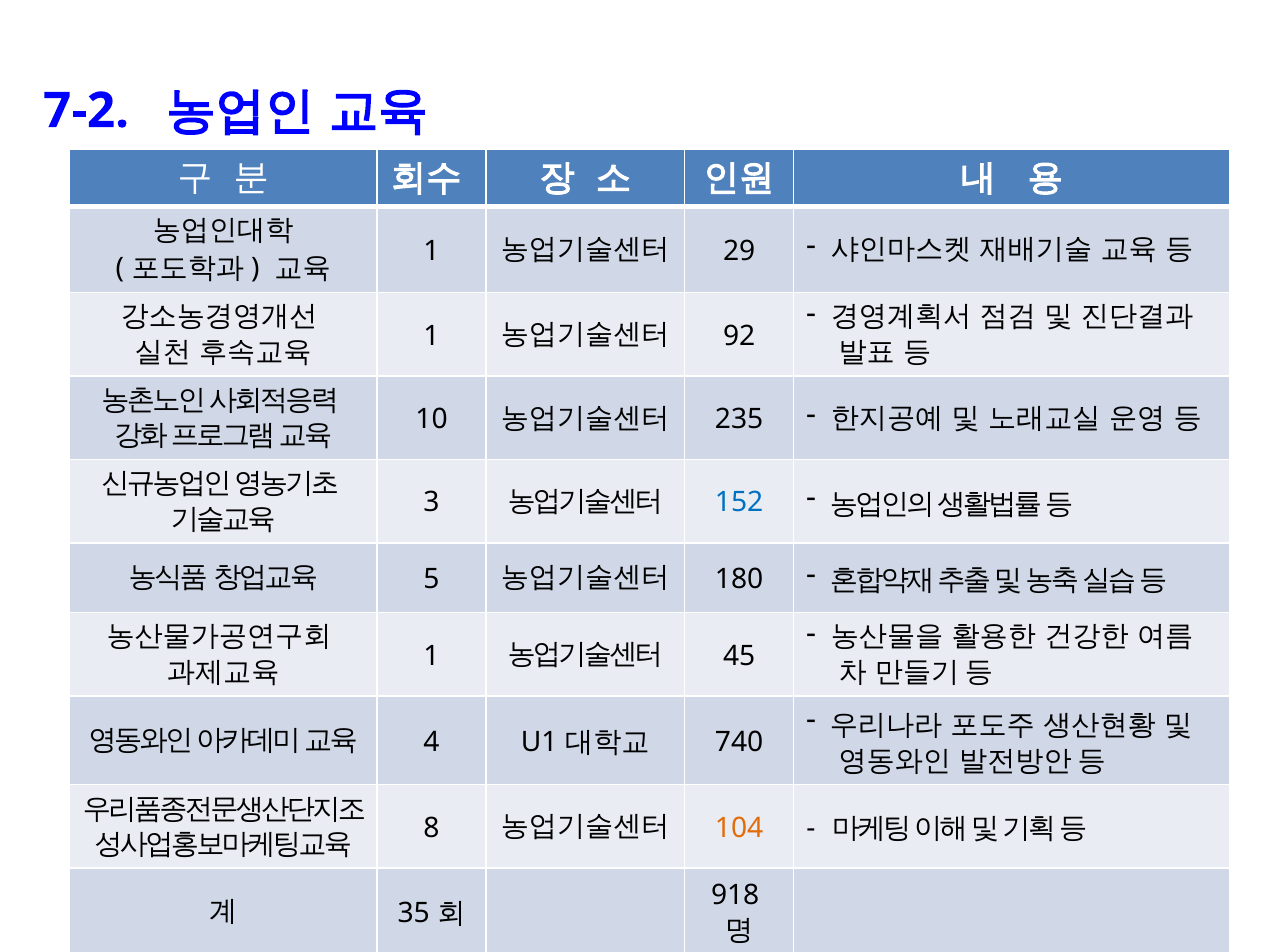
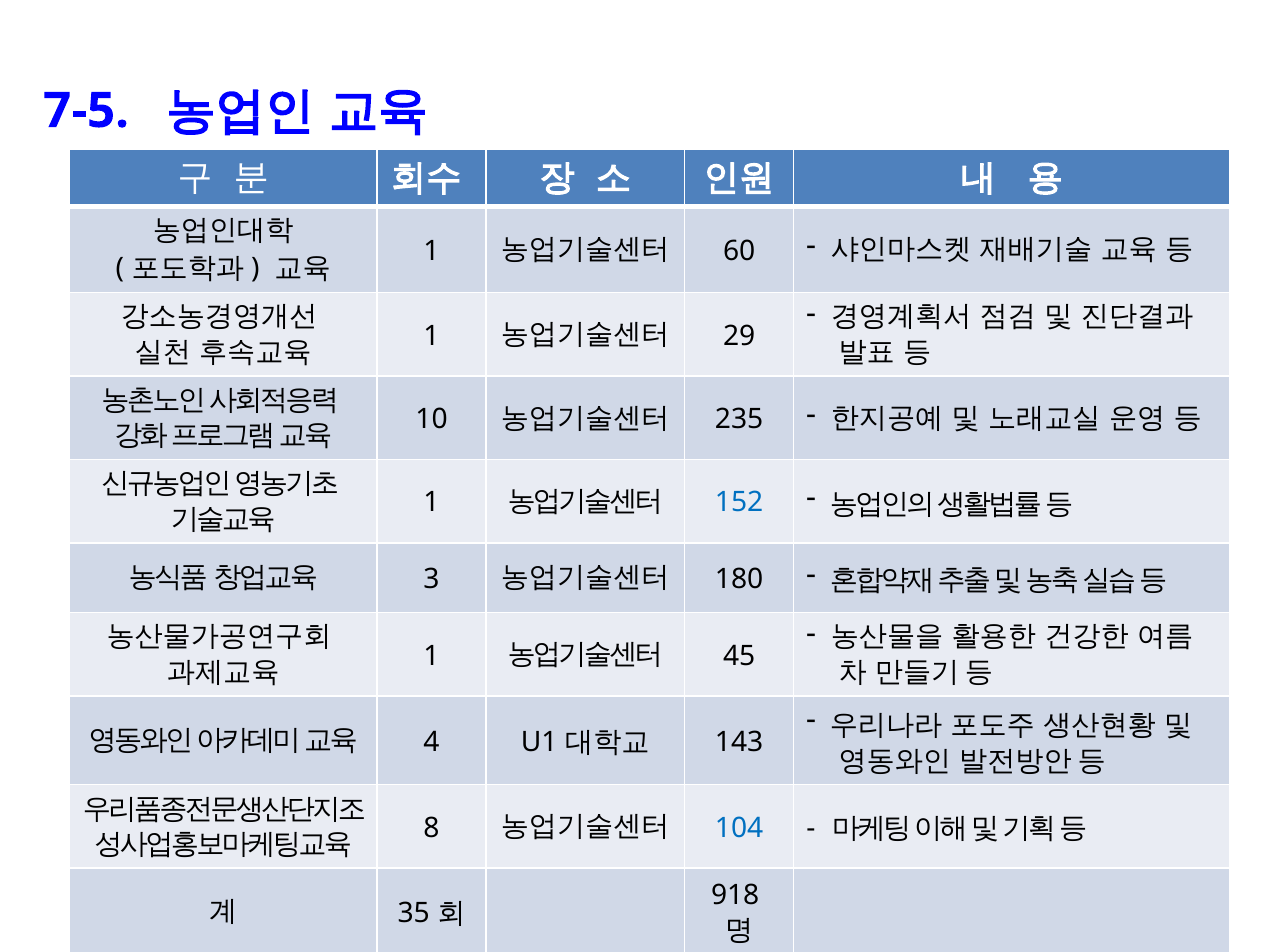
7-2: 7-2 -> 7-5 (86, 111)
29: 29 -> 60 (739, 251)
92: 92 -> 29 (739, 336)
3: 3 -> 1 (432, 503)
5: 5 -> 3 (432, 579)
740: 740 -> 143 (739, 742)
104 colour: orange -> blue (739, 828)
